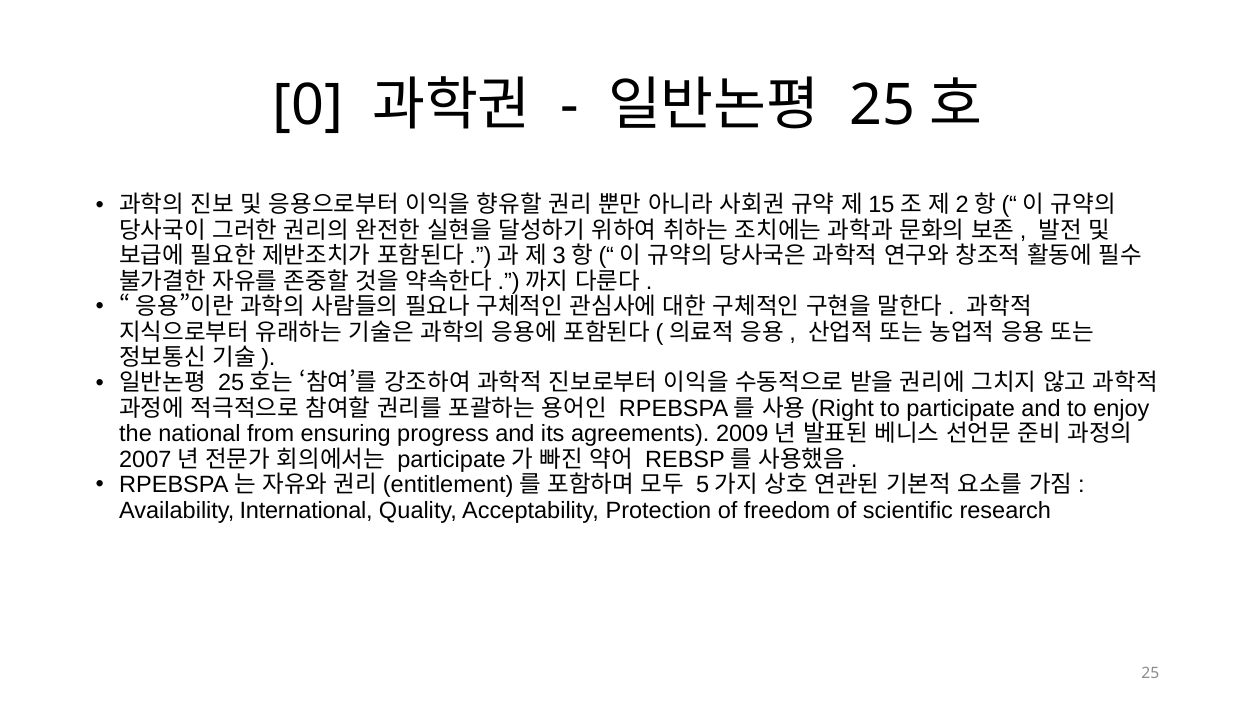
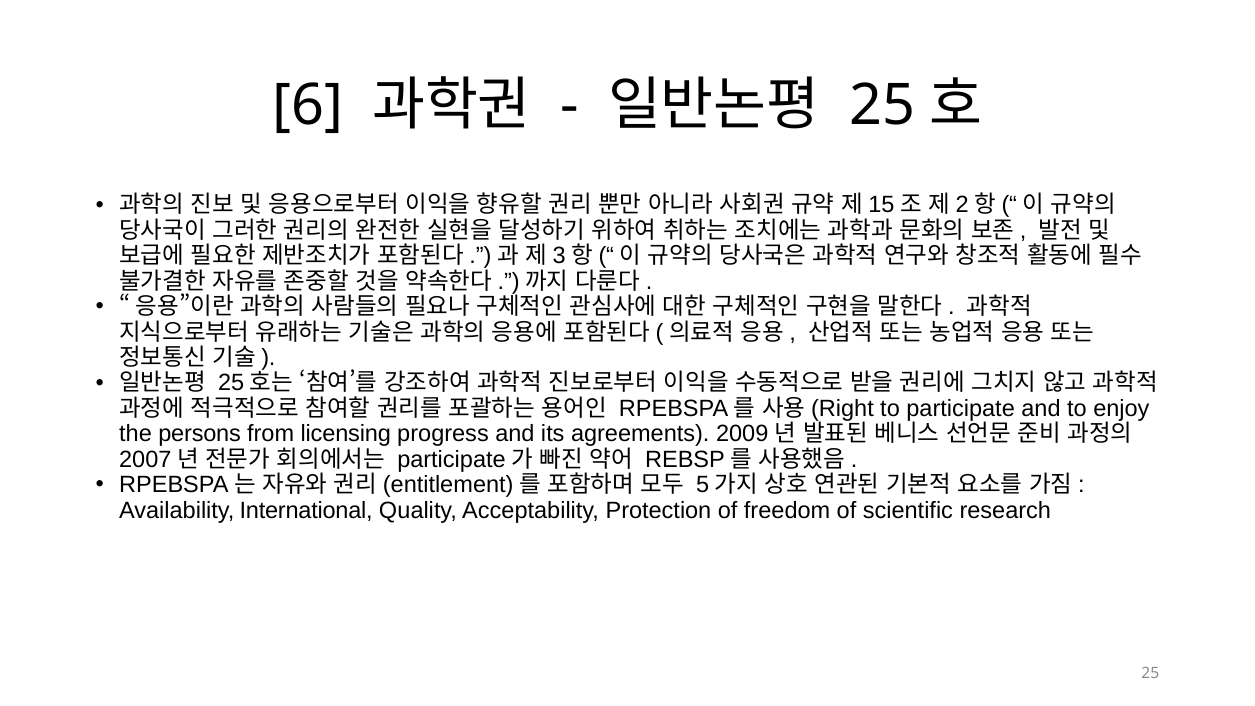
0: 0 -> 6 (308, 105)
national: national -> persons (200, 434)
ensuring: ensuring -> licensing (346, 434)
